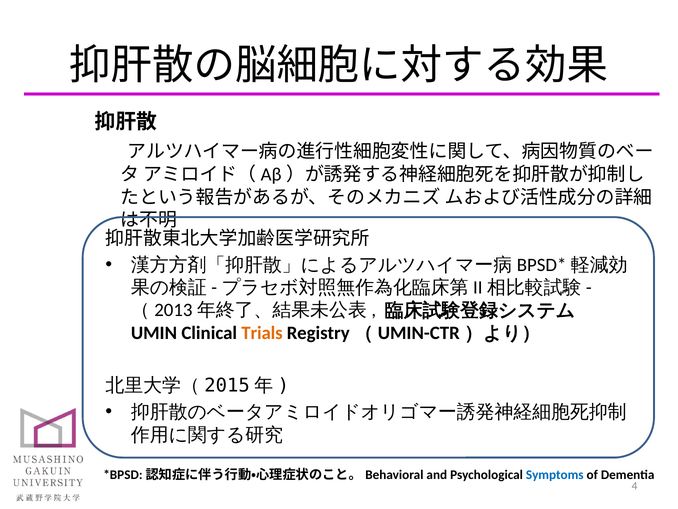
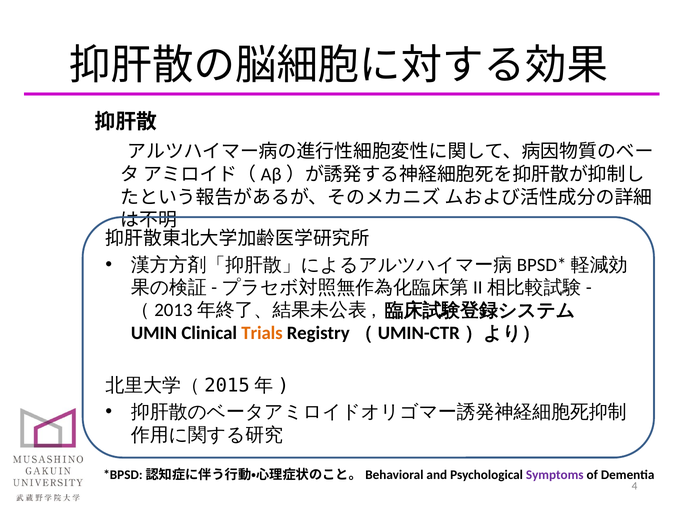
Symptoms colour: blue -> purple (555, 475)
